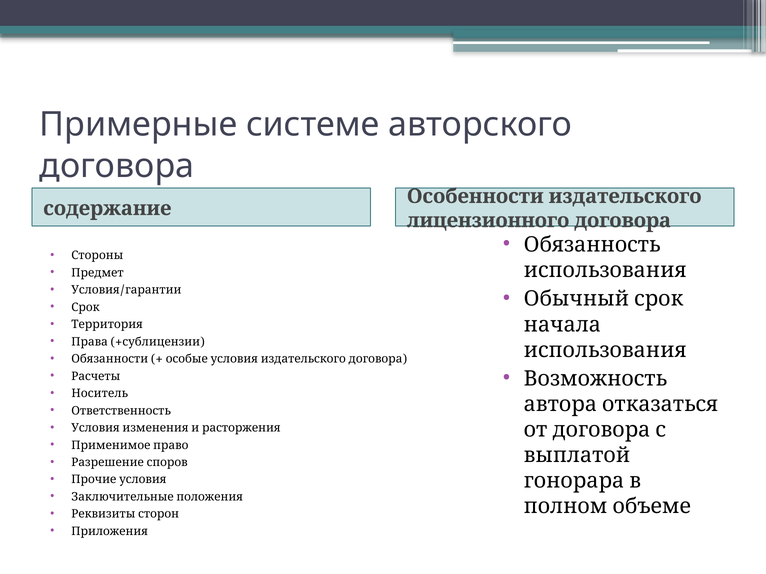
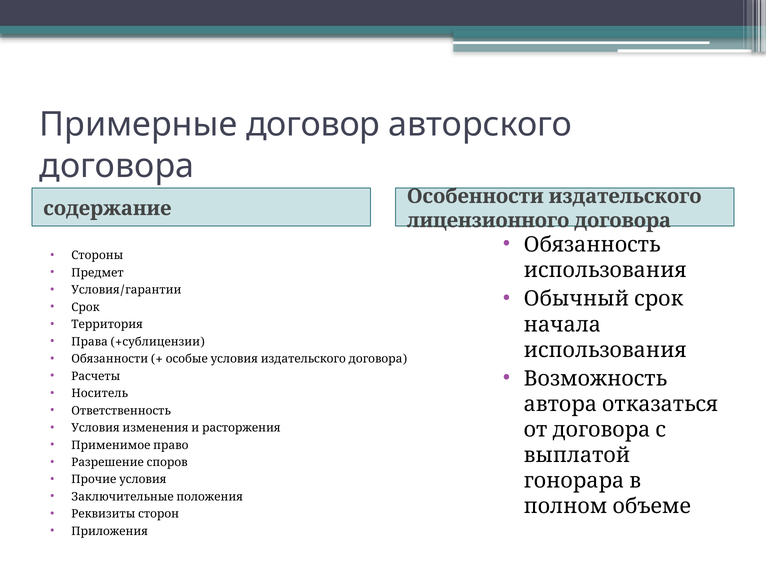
системе: системе -> договор (313, 125)
